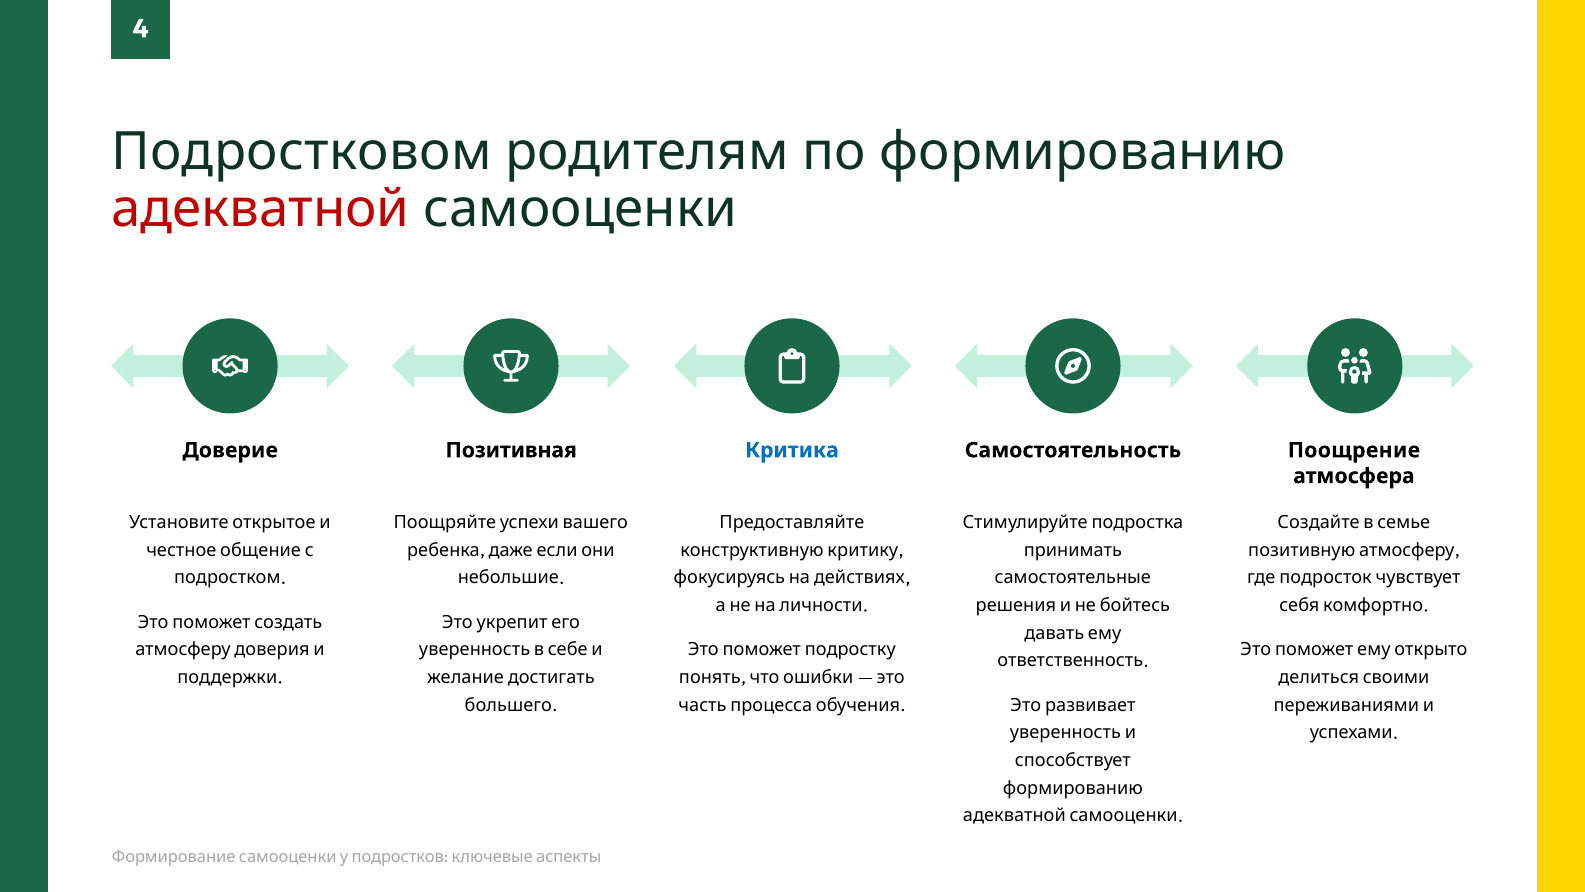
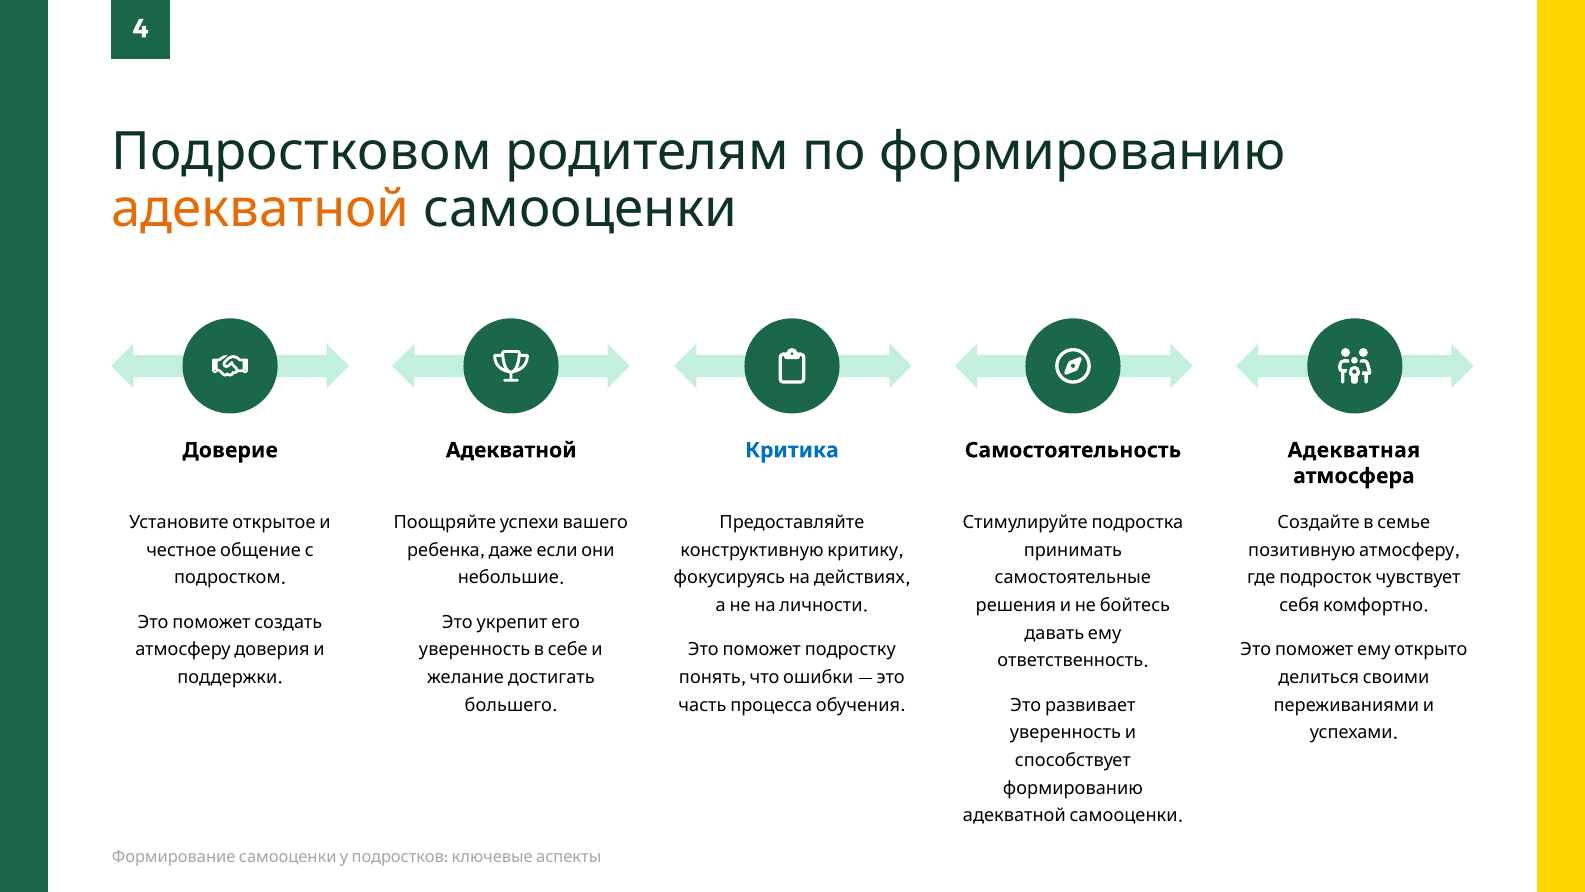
адекватной colour: red -> orange (260, 209)
Позитивная: Позитивная -> Адекватной (511, 450)
Поощрение: Поощрение -> Адекватная (1354, 450)
